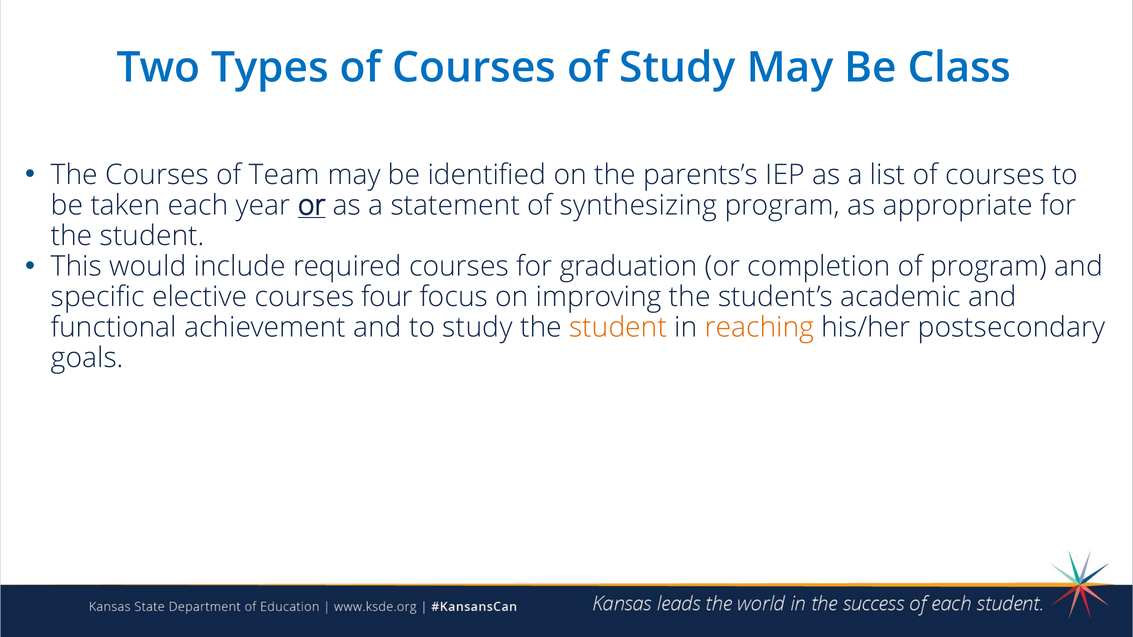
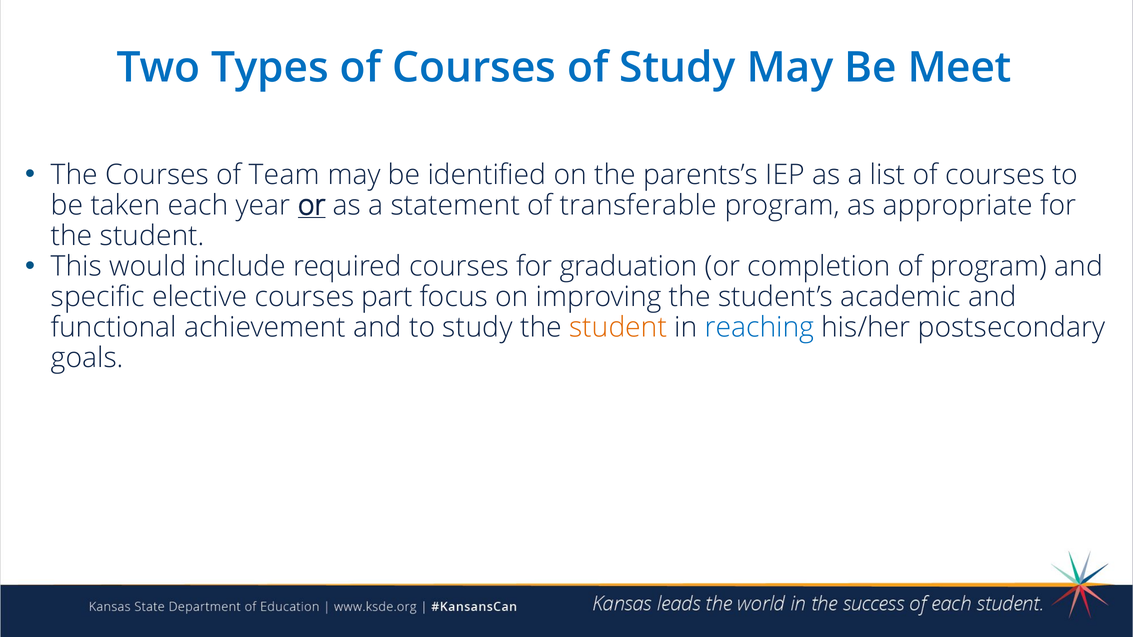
Class: Class -> Meet (959, 68)
synthesizing: synthesizing -> transferable (638, 205)
four: four -> part (387, 297)
reaching colour: orange -> blue (759, 328)
